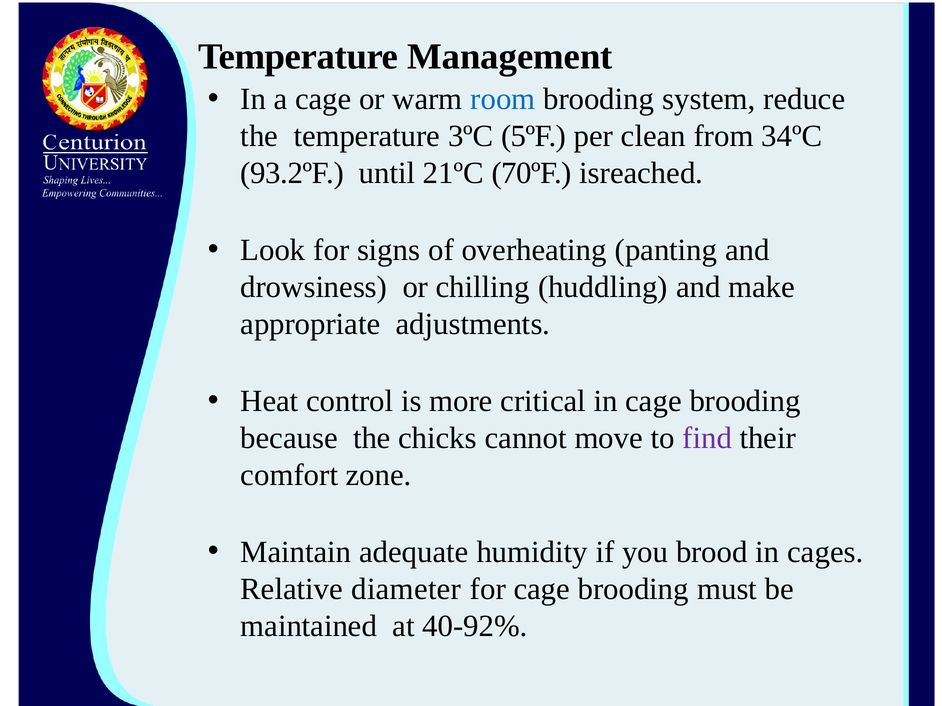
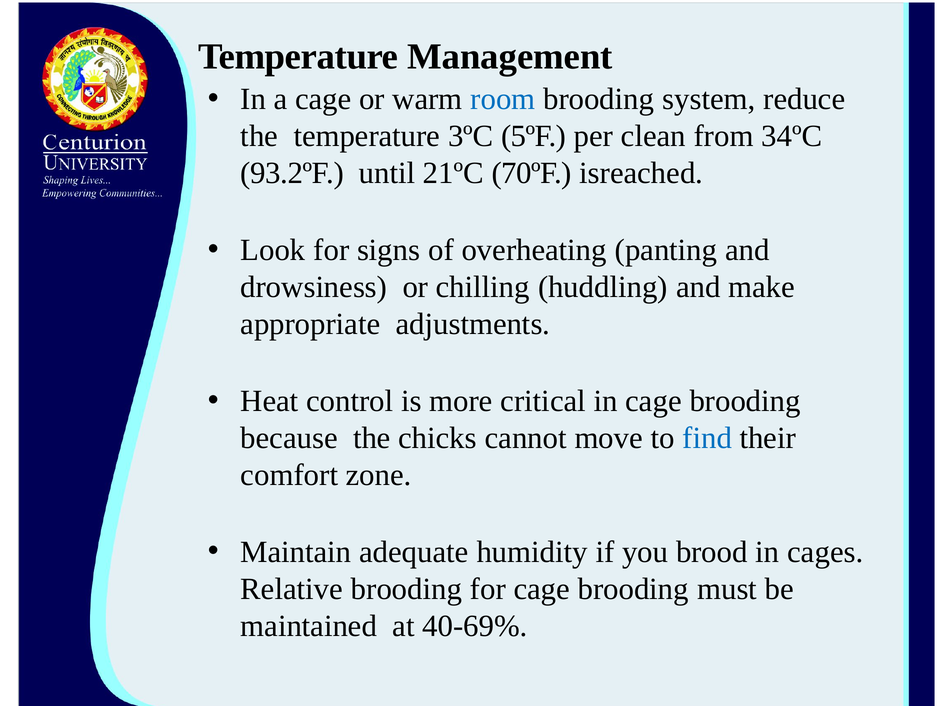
find colour: purple -> blue (707, 438)
Relative diameter: diameter -> brooding (406, 589)
40-92%: 40-92% -> 40-69% (475, 626)
